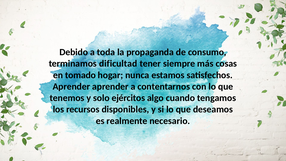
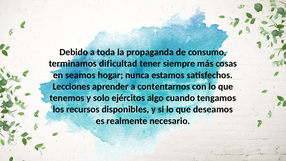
tomado: tomado -> seamos (80, 75)
Aprender: Aprender -> Lecciones (71, 86)
